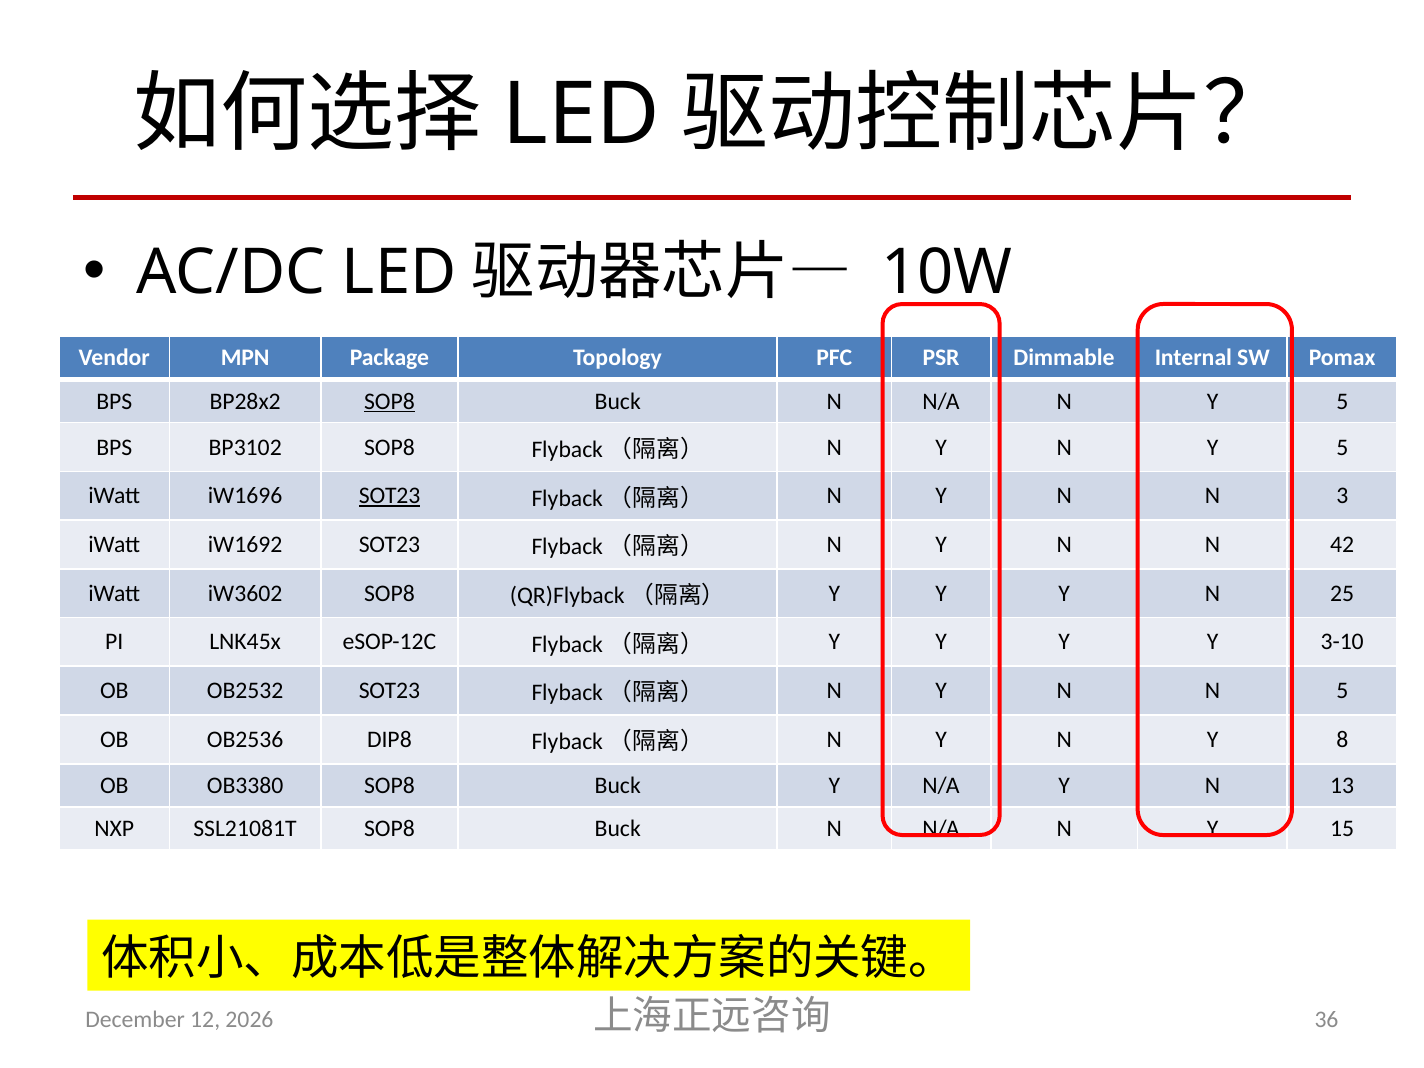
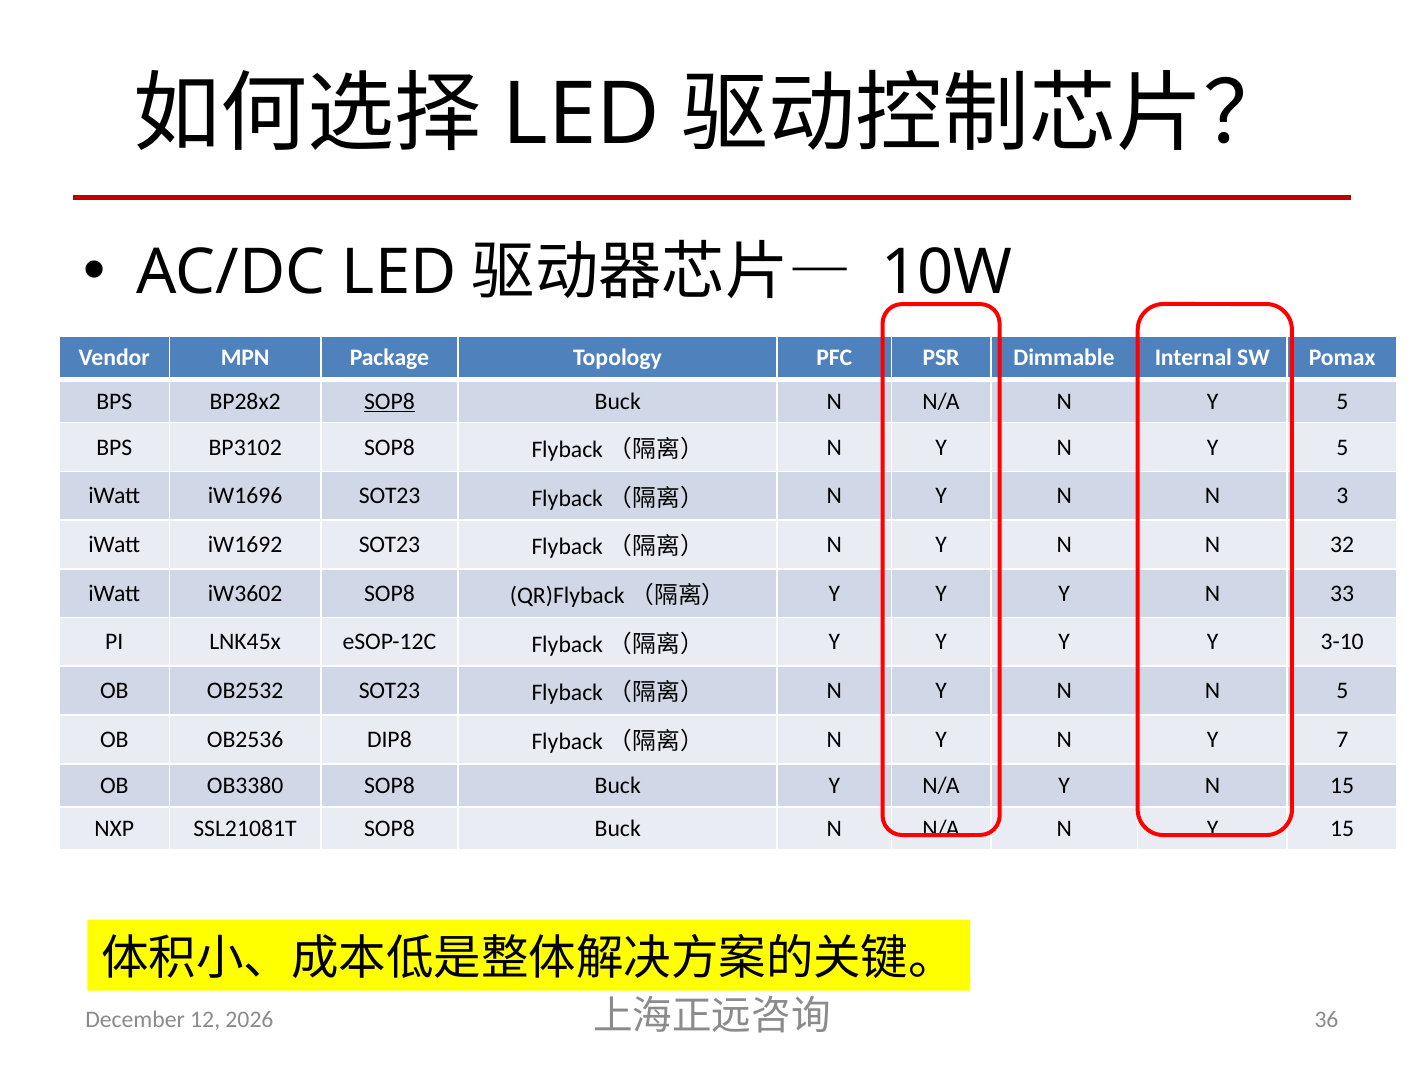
SOT23 underline: present -> none (390, 496)
42: 42 -> 32 (1342, 545)
25: 25 -> 33 (1342, 593)
8: 8 -> 7 (1342, 740)
N 13: 13 -> 15 (1342, 786)
